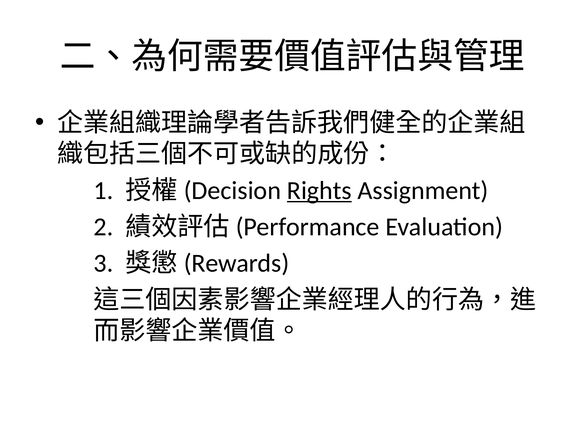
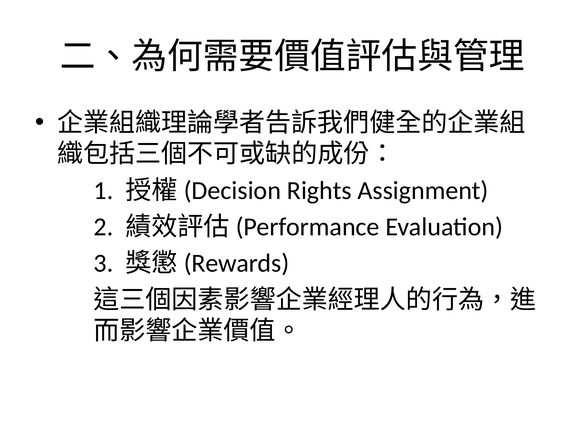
Rights underline: present -> none (319, 190)
